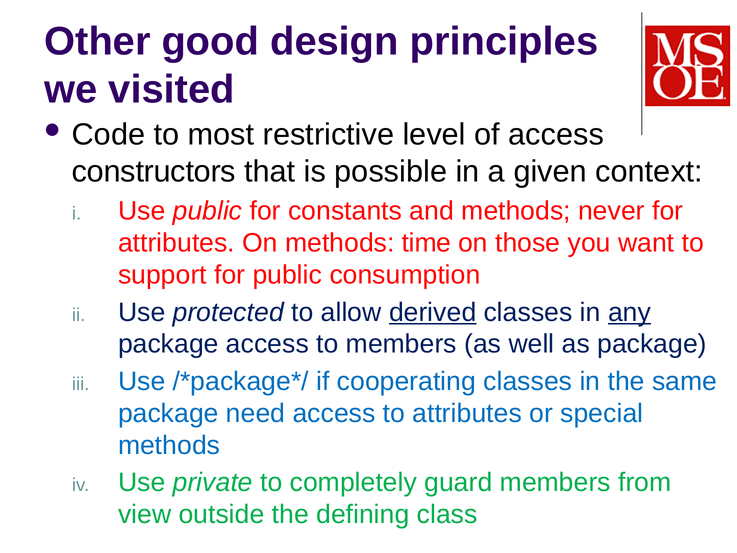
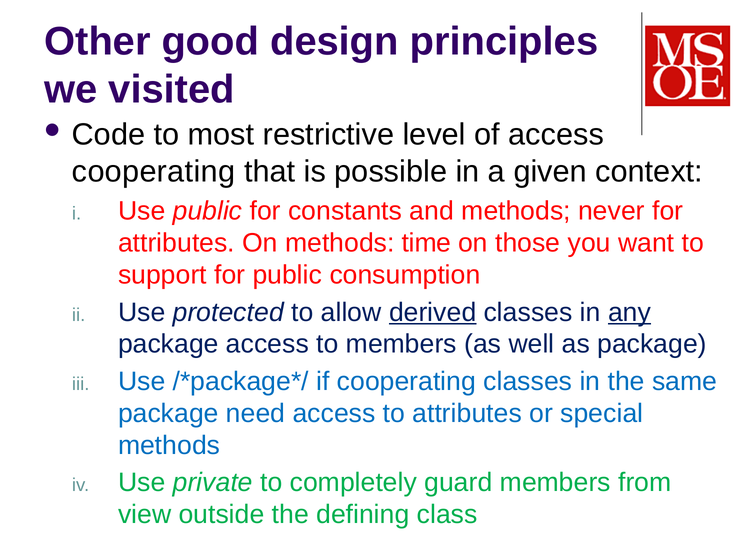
constructors: constructors -> cooperating (154, 172)
